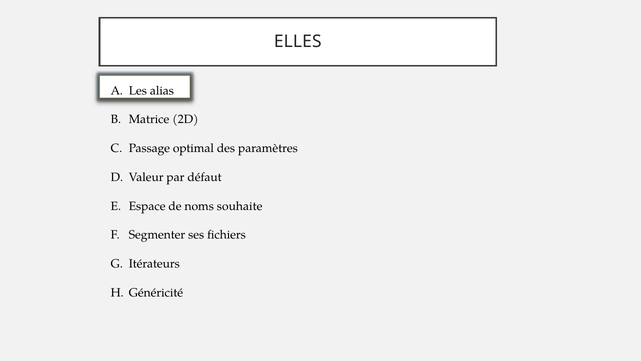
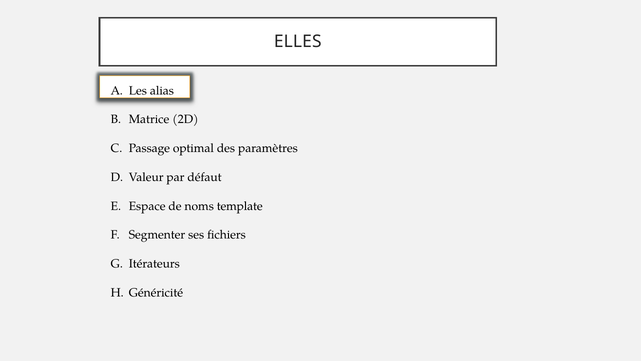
souhaite: souhaite -> template (240, 206)
